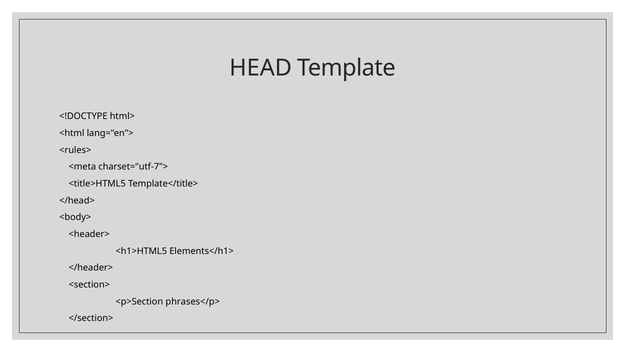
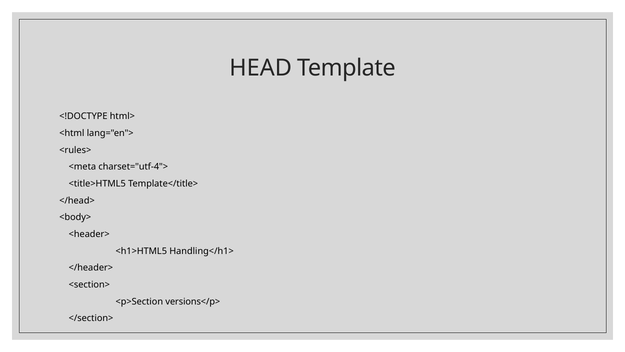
charset="utf-7">: charset="utf-7"> -> charset="utf-4"> (133, 167)
Elements</h1>: Elements</h1> -> Handling</h1> (202, 251)
phrases</p>: phrases</p> -> versions</p> (193, 301)
